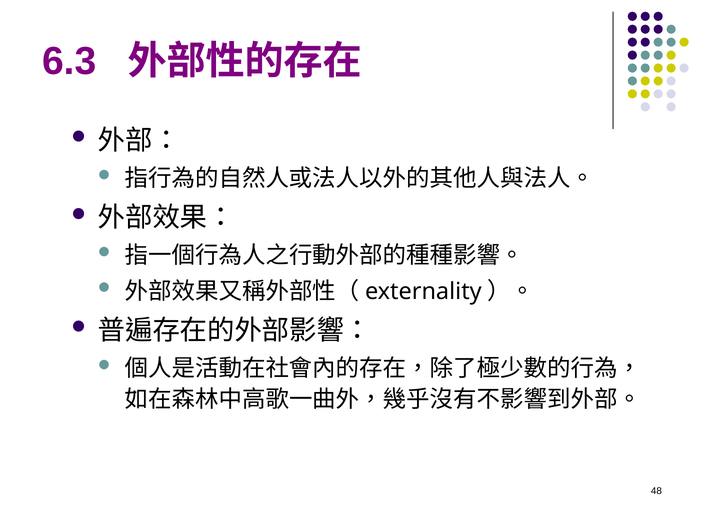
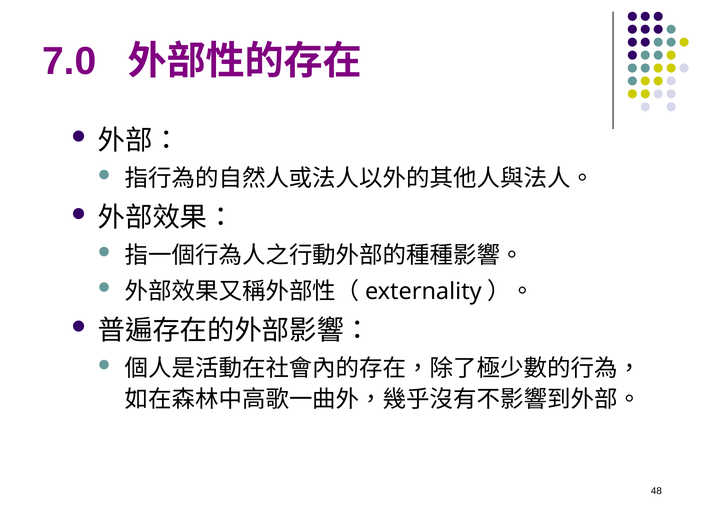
6.3: 6.3 -> 7.0 (69, 61)
